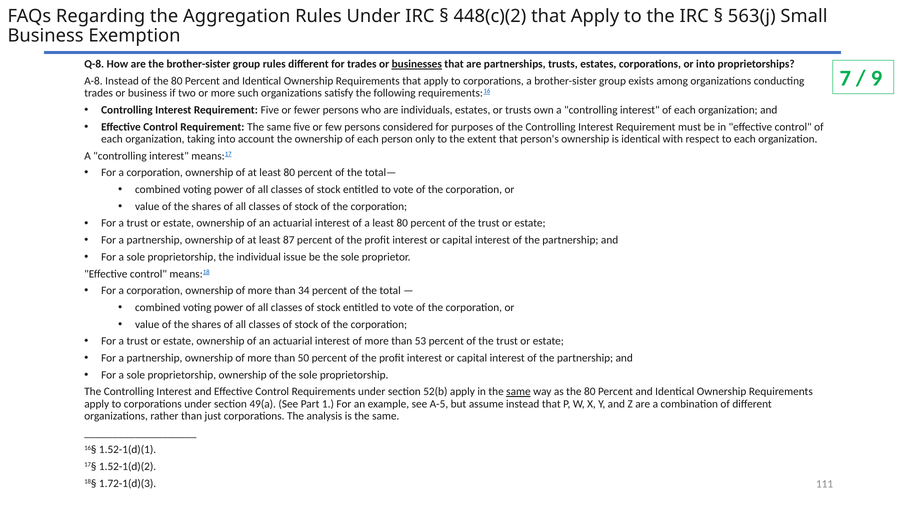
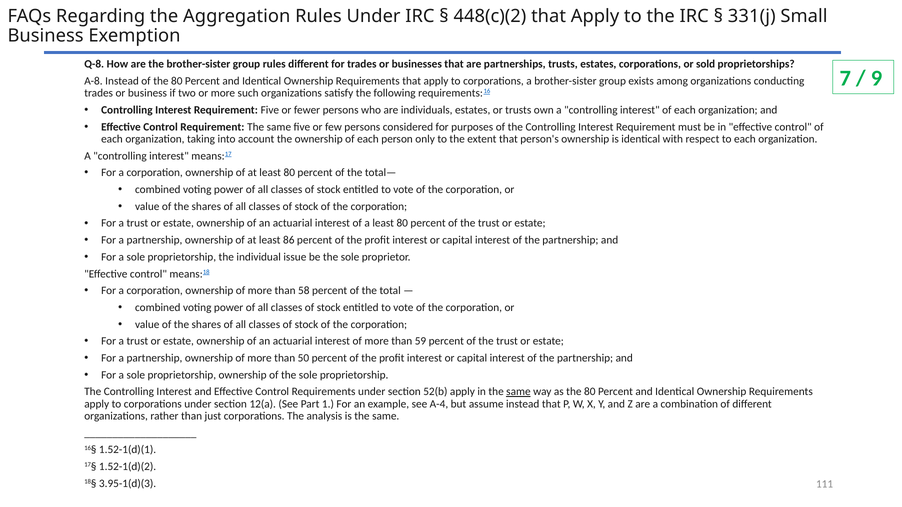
563(j: 563(j -> 331(j (752, 16)
businesses underline: present -> none (417, 64)
or into: into -> sold (706, 64)
87: 87 -> 86 (289, 240)
34: 34 -> 58 (304, 291)
53: 53 -> 59 (421, 341)
49(a: 49(a -> 12(a (263, 404)
A-5: A-5 -> A-4 (439, 404)
1.72-1(d)(3: 1.72-1(d)(3 -> 3.95-1(d)(3 (128, 484)
